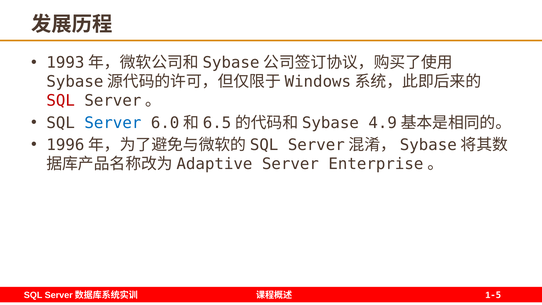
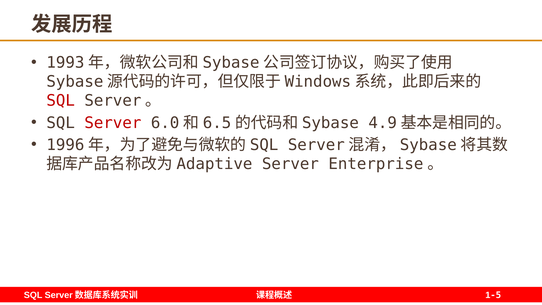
Server colour: blue -> red (113, 123)
